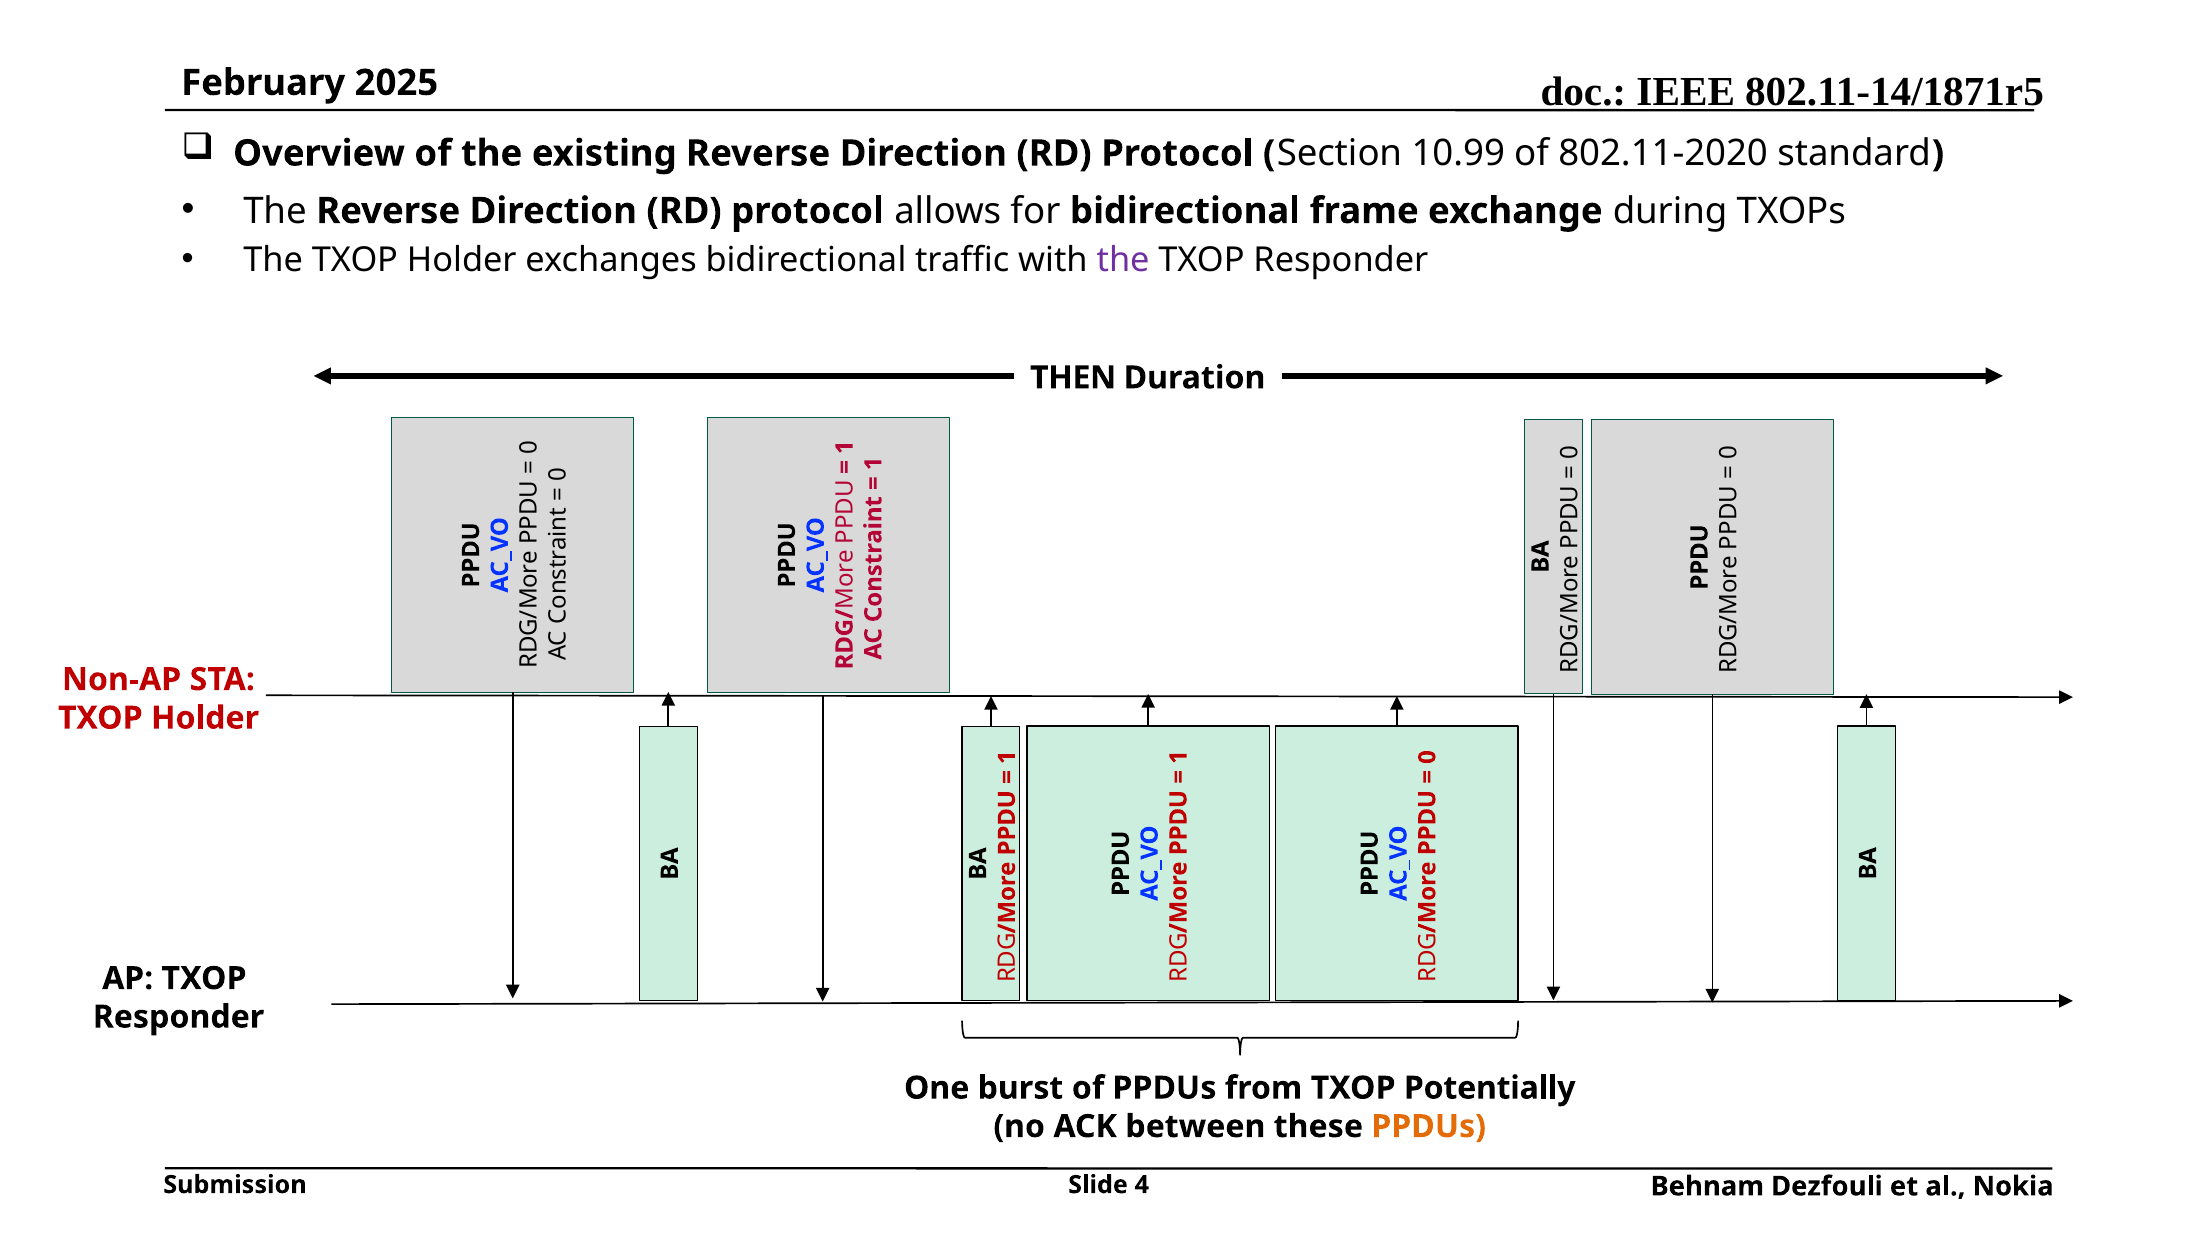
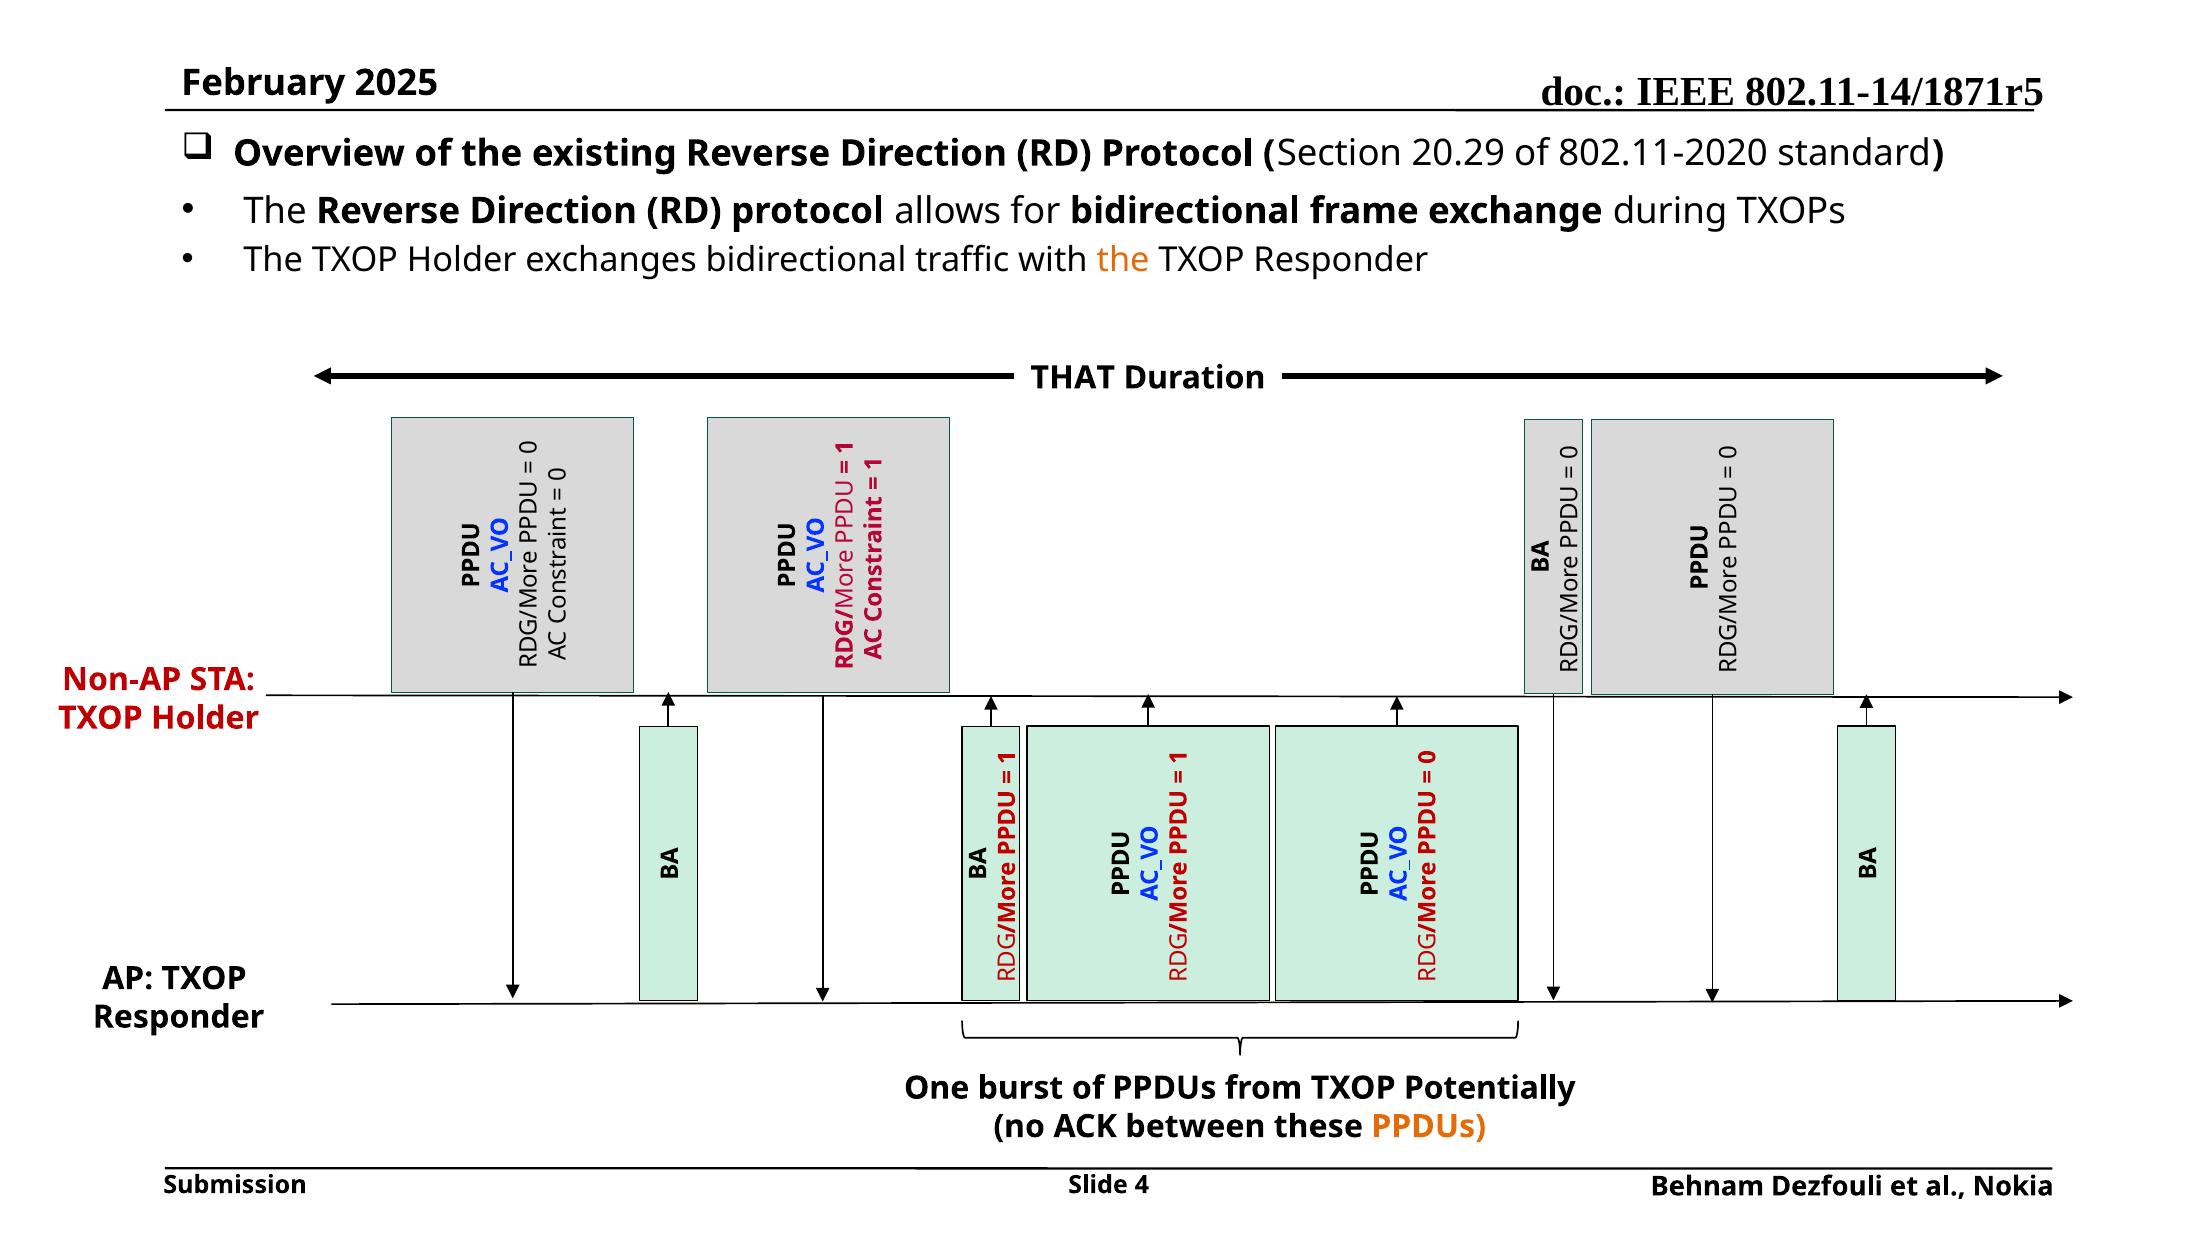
10.99: 10.99 -> 20.29 (1458, 153)
the colour: purple -> orange (1123, 260)
THEN: THEN -> THAT (1073, 378)
